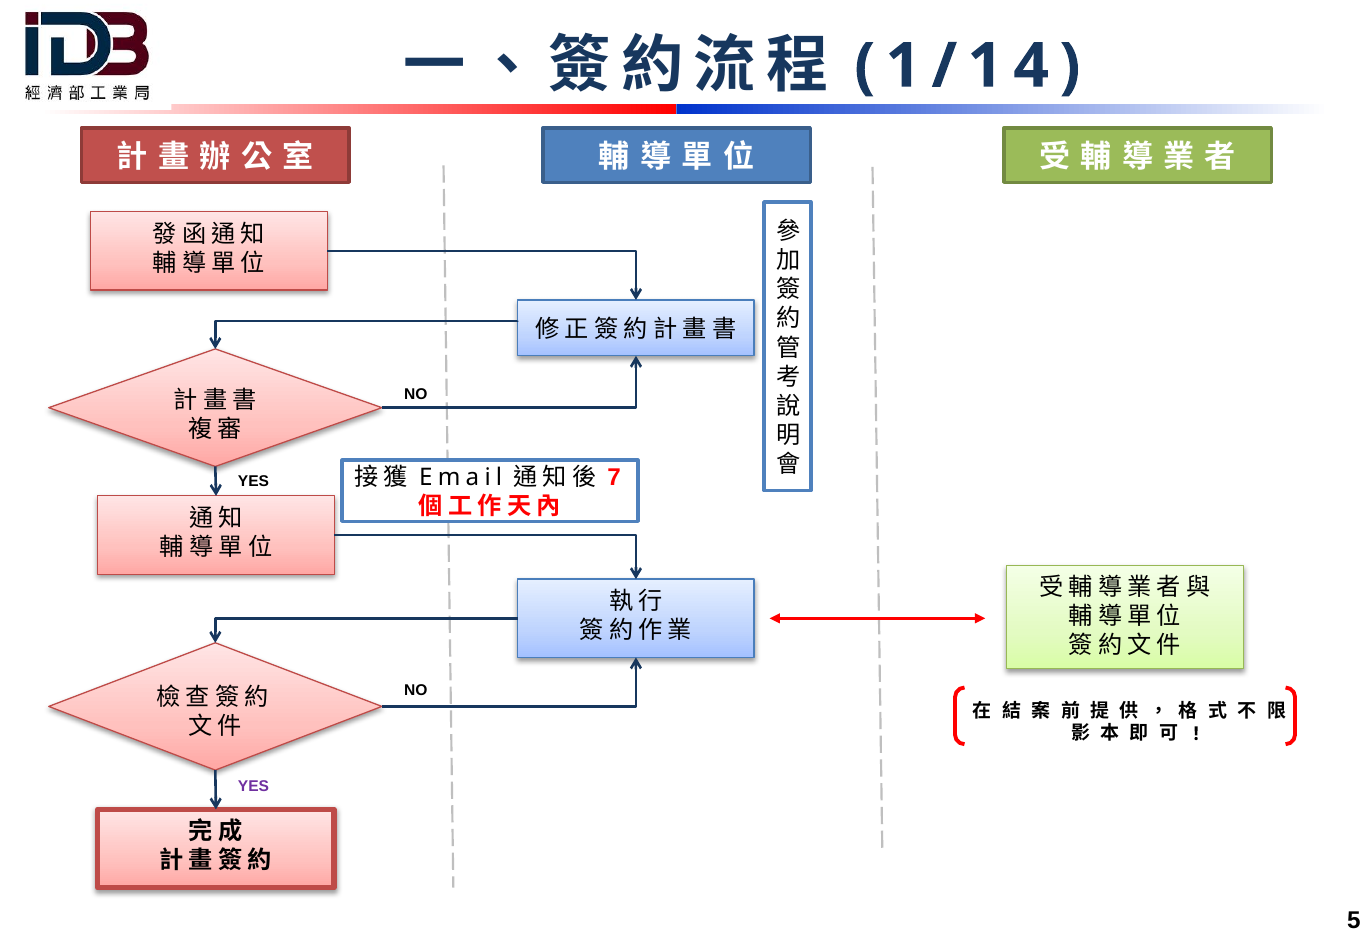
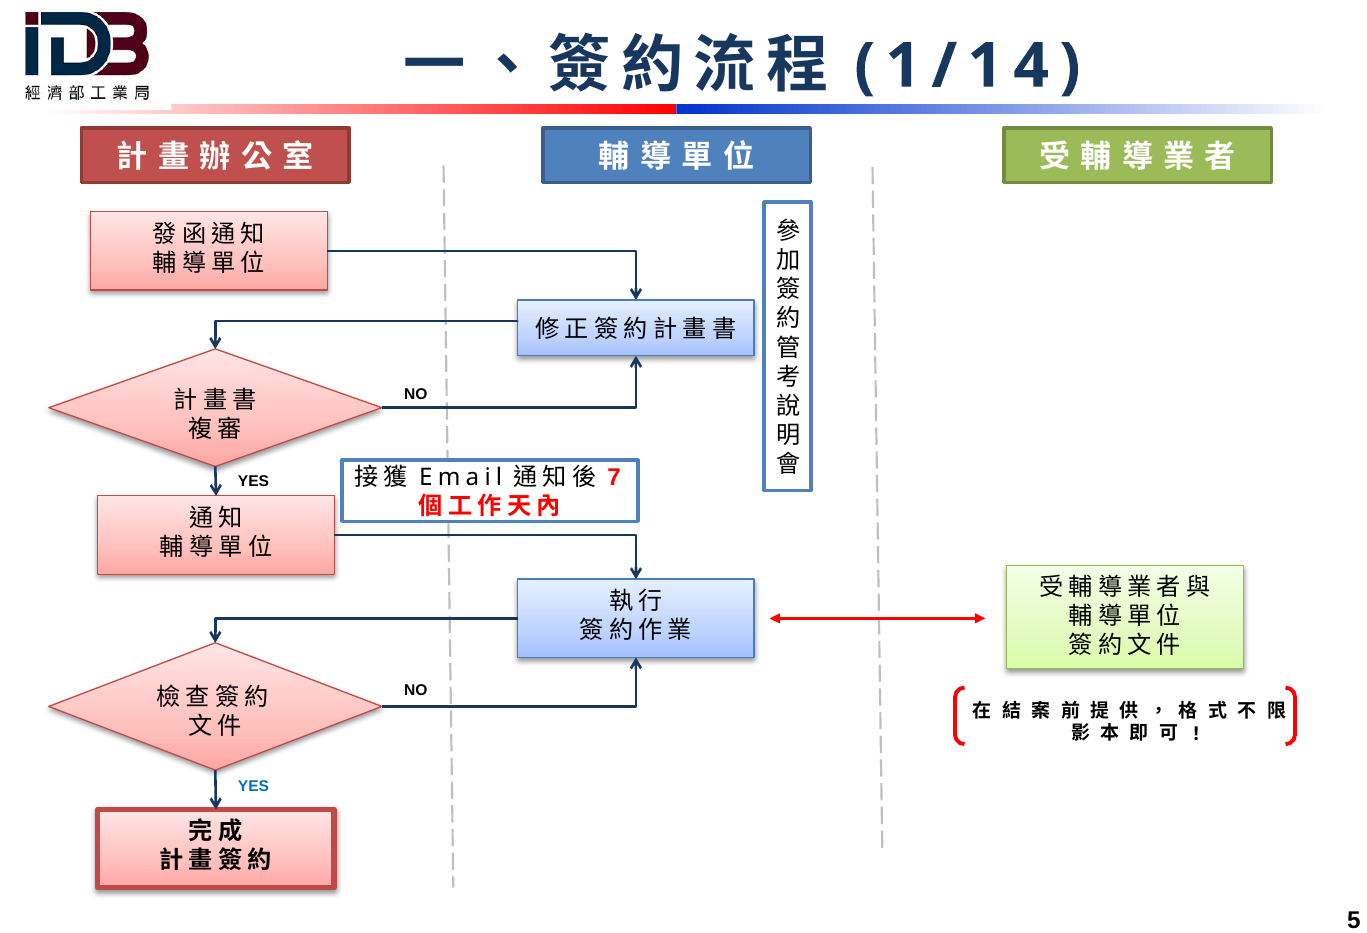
YES colour: purple -> blue (253, 787)
